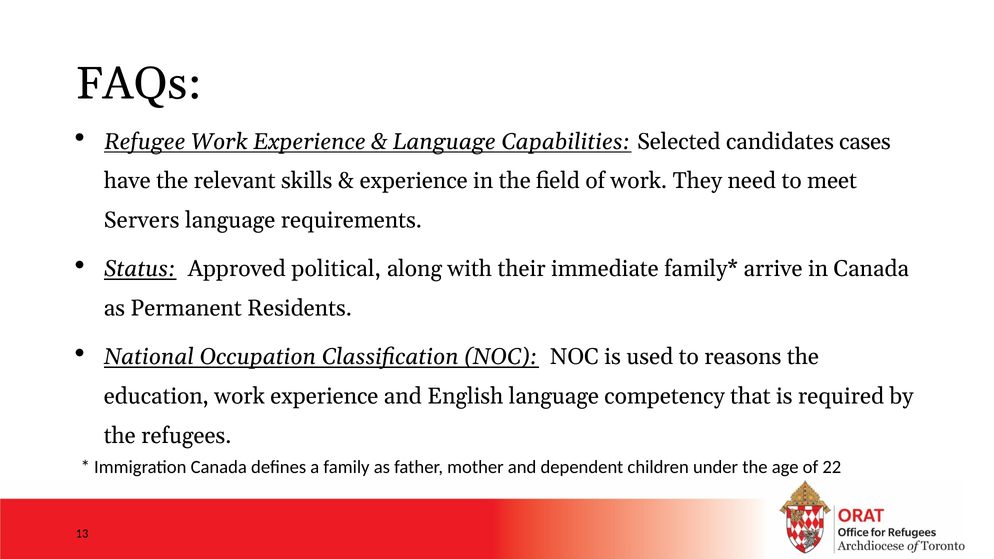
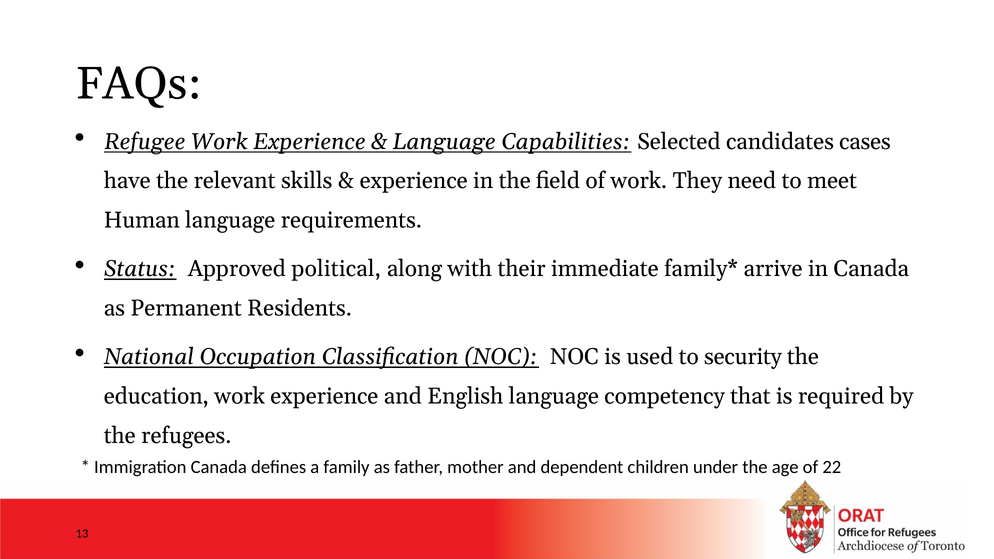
Servers: Servers -> Human (142, 220)
reasons: reasons -> security (743, 357)
